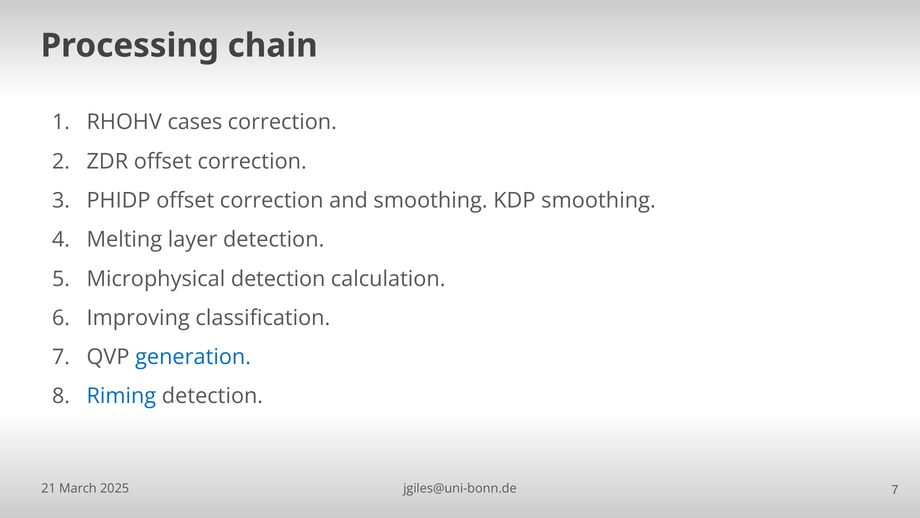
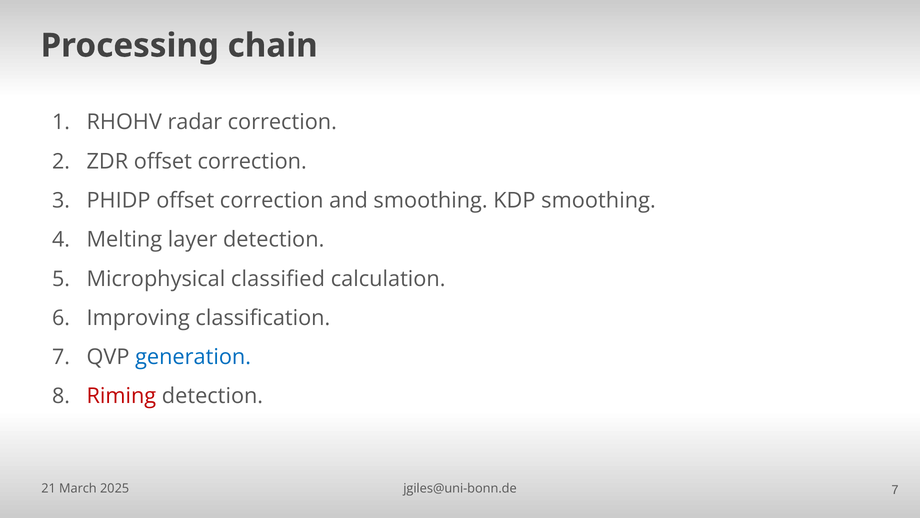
cases: cases -> radar (195, 122)
Microphysical detection: detection -> classified (278, 279)
Riming colour: blue -> red (121, 396)
